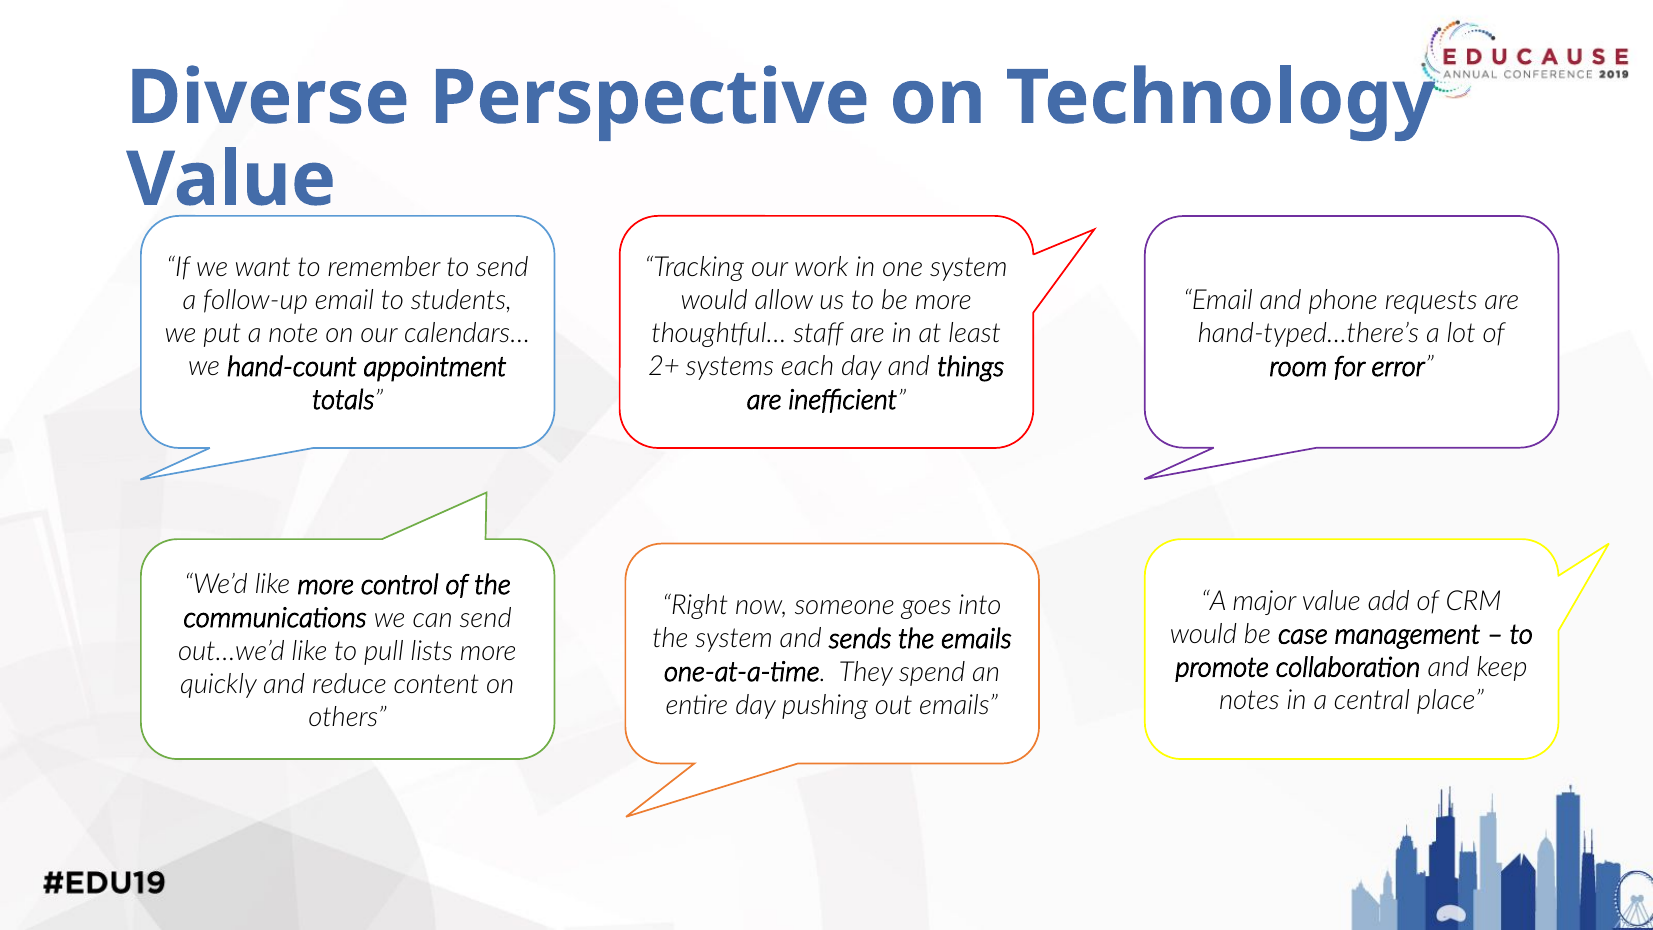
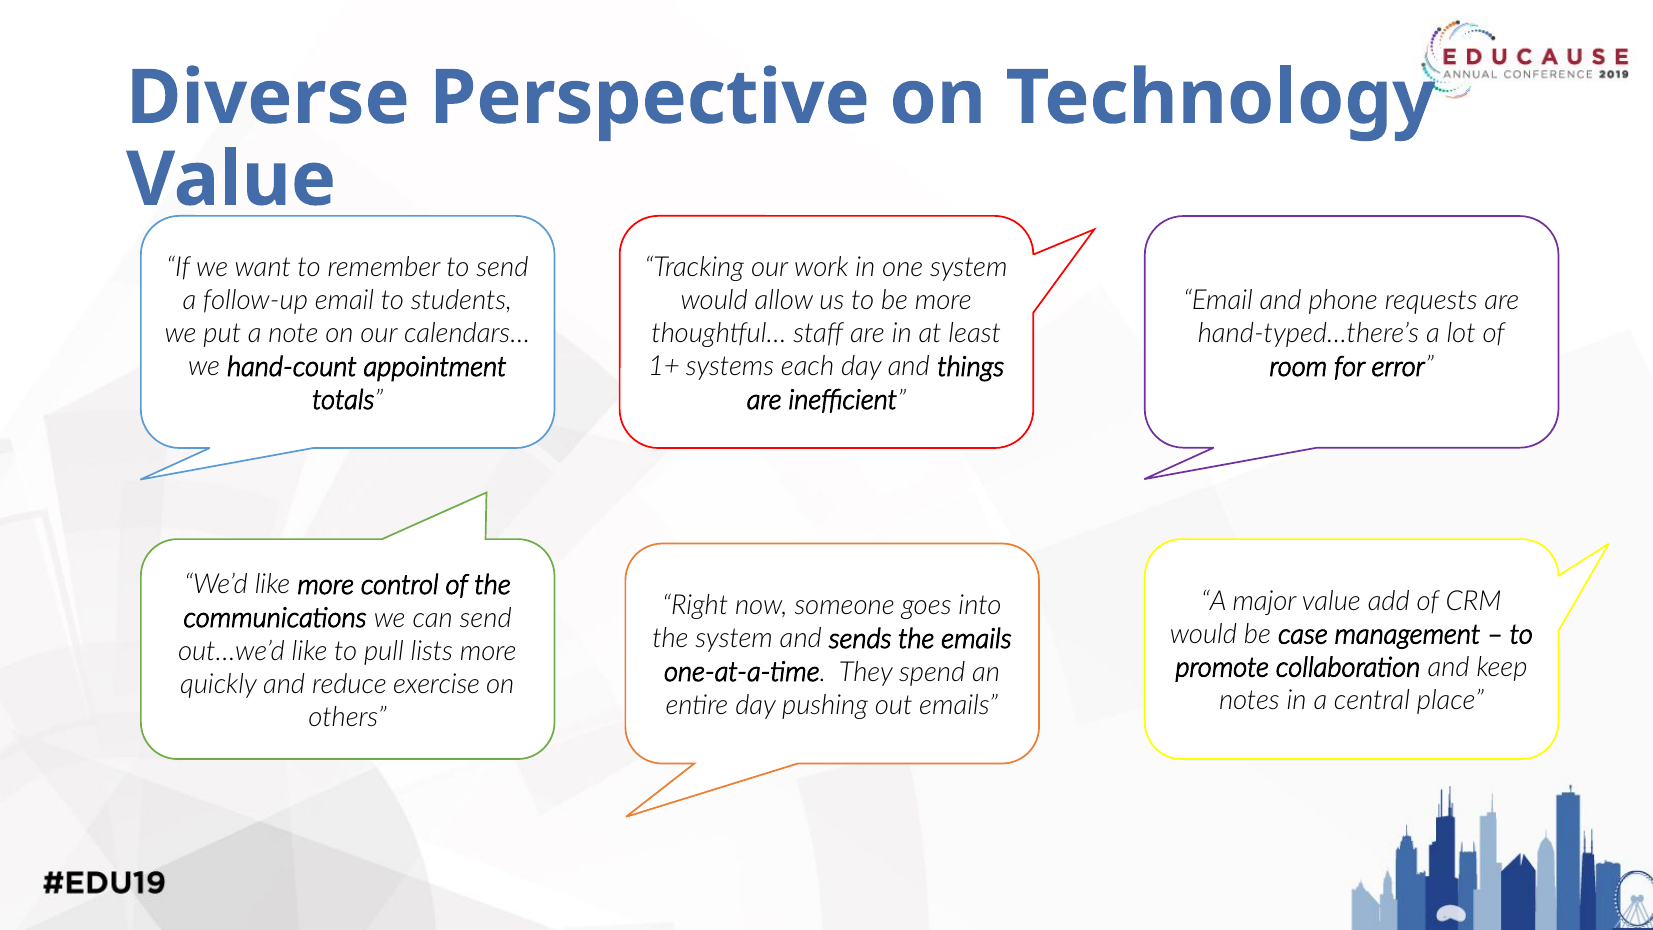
2+: 2+ -> 1+ (664, 367)
content: content -> exercise (437, 684)
